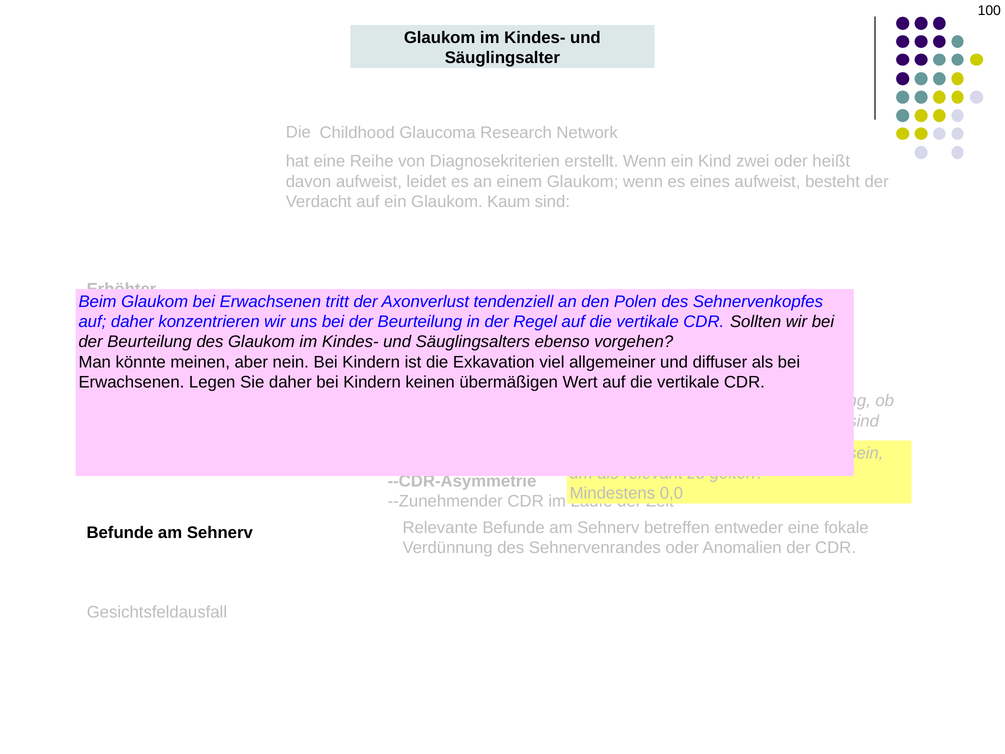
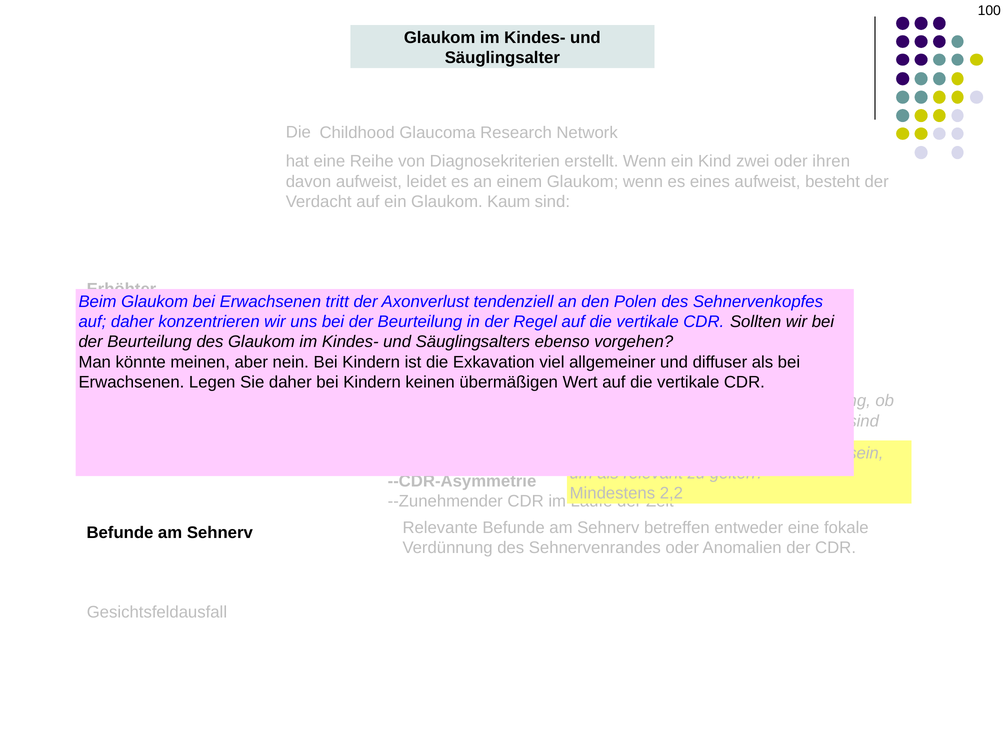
heißt: heißt -> ihren (831, 161)
0,0: 0,0 -> 2,2 (671, 493)
